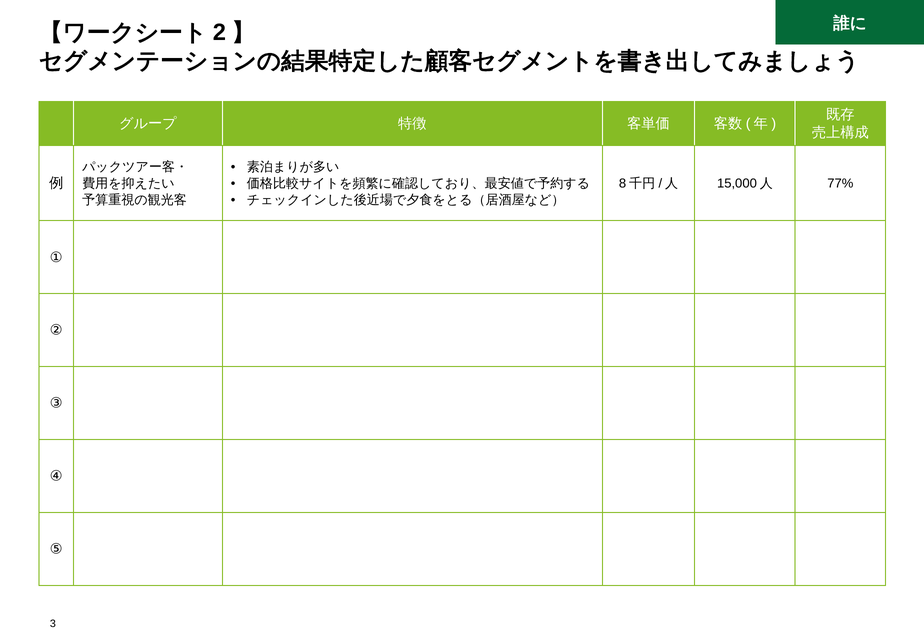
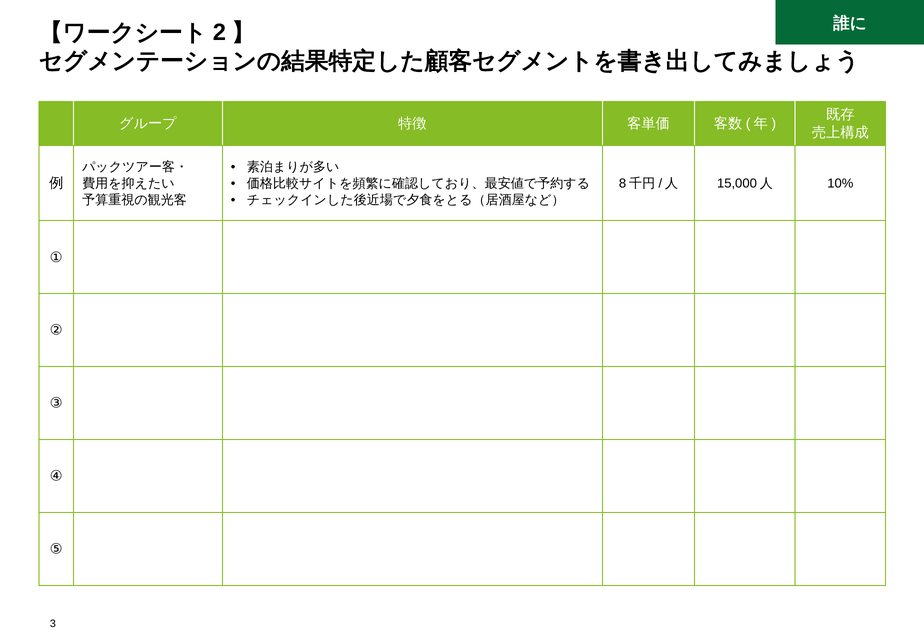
77%: 77% -> 10% (840, 184)
